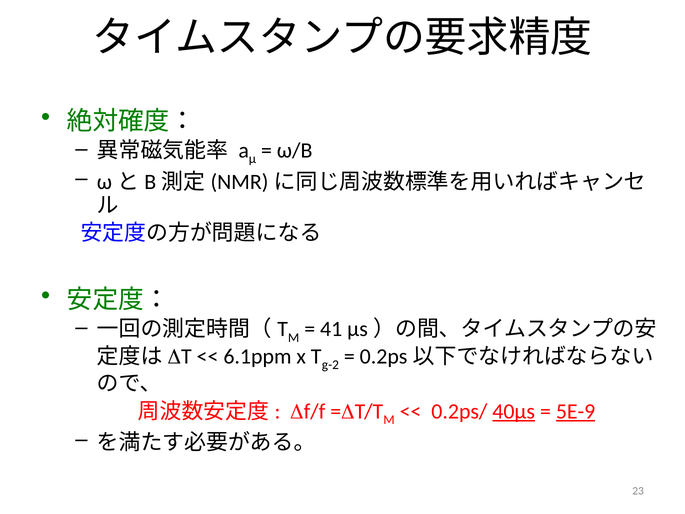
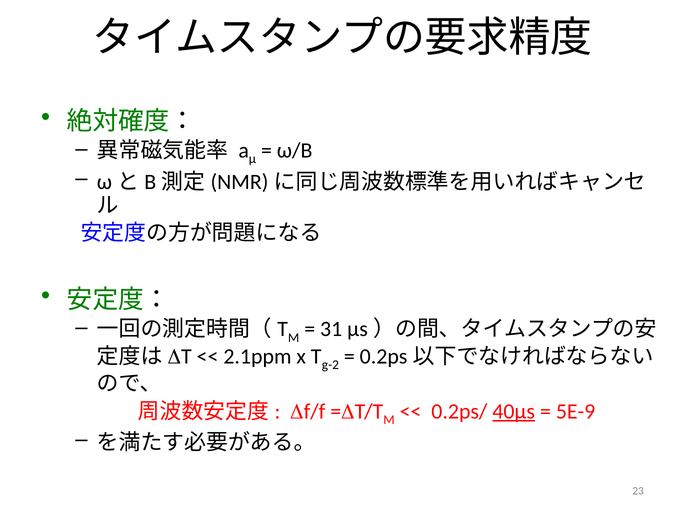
41: 41 -> 31 (331, 329)
6.1ppm: 6.1ppm -> 2.1ppm (257, 356)
5E-9 underline: present -> none (576, 411)
